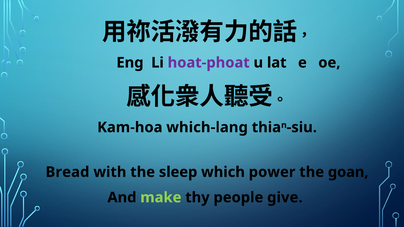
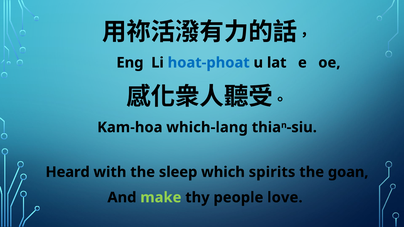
hoat-phoat colour: purple -> blue (209, 63)
Bread: Bread -> Heard (68, 172)
power: power -> spirits (272, 172)
give: give -> love (285, 198)
